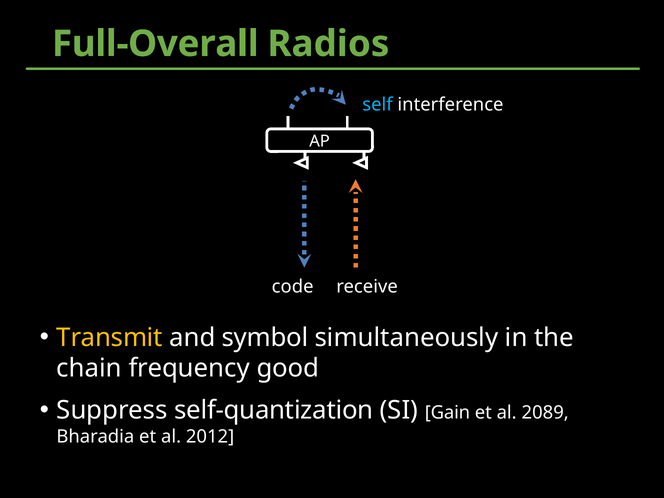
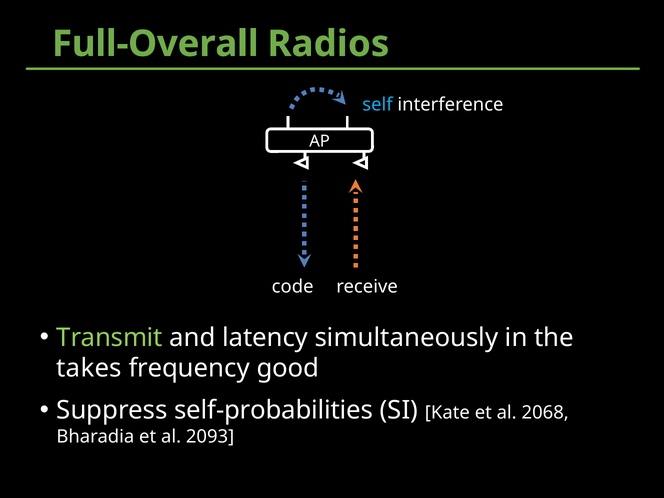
Transmit colour: yellow -> light green (110, 338)
symbol: symbol -> latency (265, 338)
chain: chain -> takes (89, 368)
self-quantization: self-quantization -> self-probabilities (274, 410)
Gain: Gain -> Kate (447, 413)
2089: 2089 -> 2068 (545, 413)
2012: 2012 -> 2093 (210, 437)
